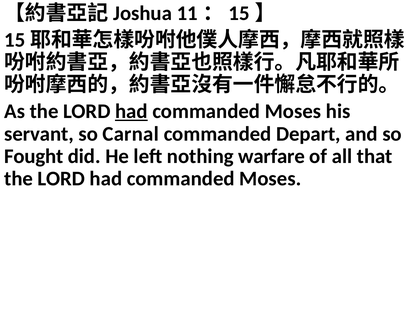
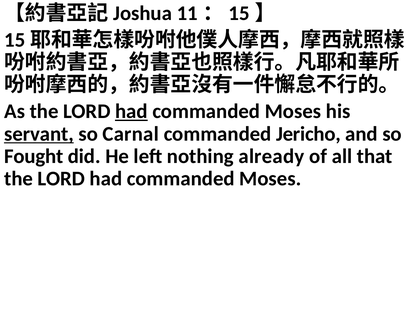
servant underline: none -> present (39, 134)
Depart: Depart -> Jericho (308, 134)
warfare: warfare -> already (271, 156)
